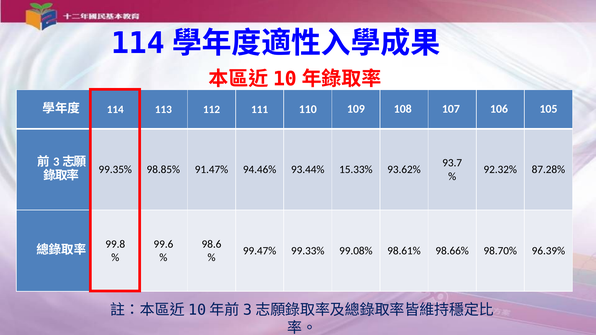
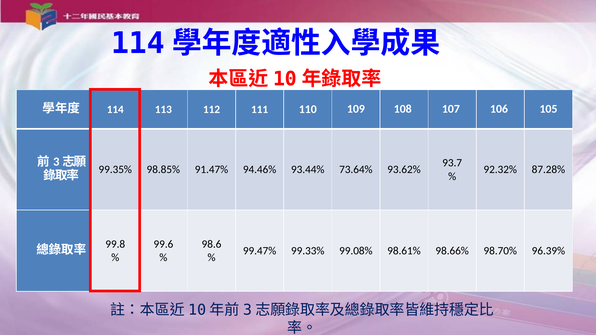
15.33%: 15.33% -> 73.64% (356, 170)
